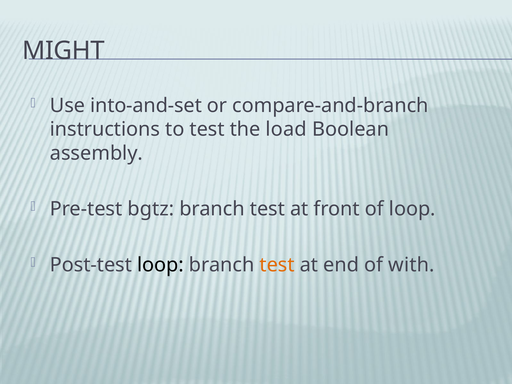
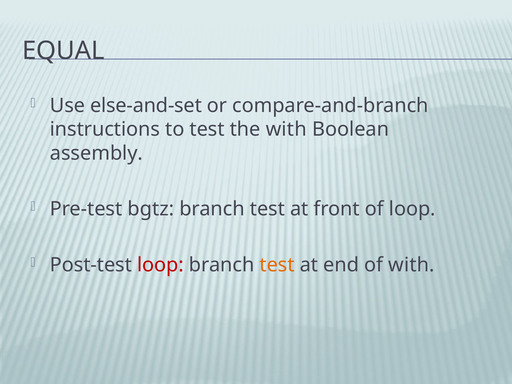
MIGHT: MIGHT -> EQUAL (63, 51)
into-and-set: into-and-set -> else-and-set (146, 105)
the load: load -> with (286, 129)
loop colour: black -> red (161, 265)
